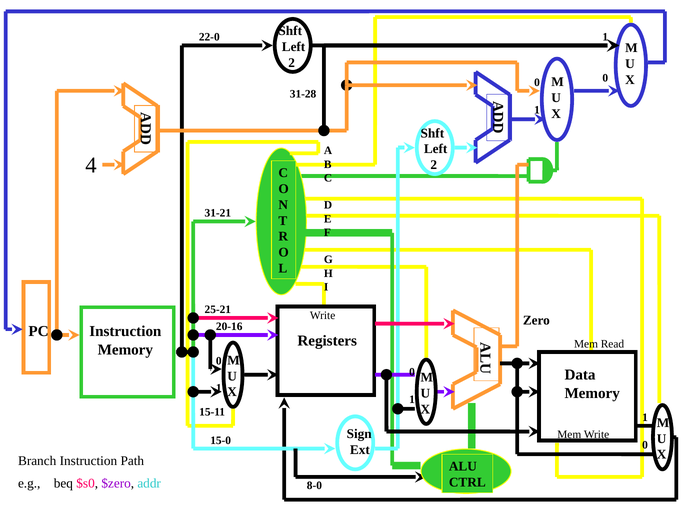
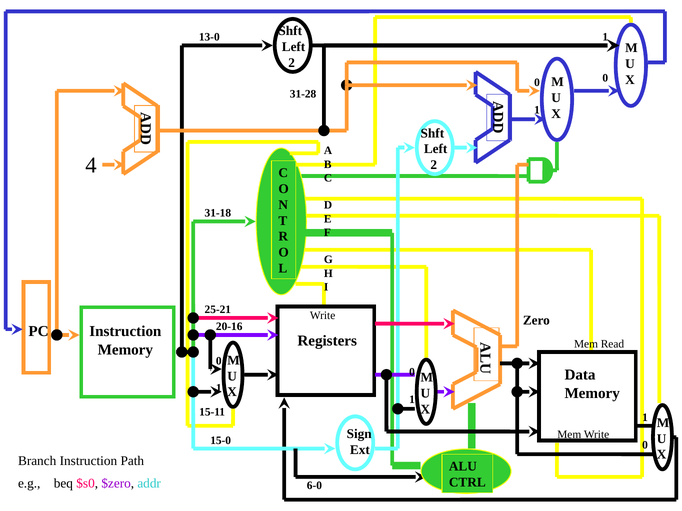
22-0: 22-0 -> 13-0 (209, 37)
31-21: 31-21 -> 31-18 (218, 213)
8-0: 8-0 -> 6-0 (314, 486)
